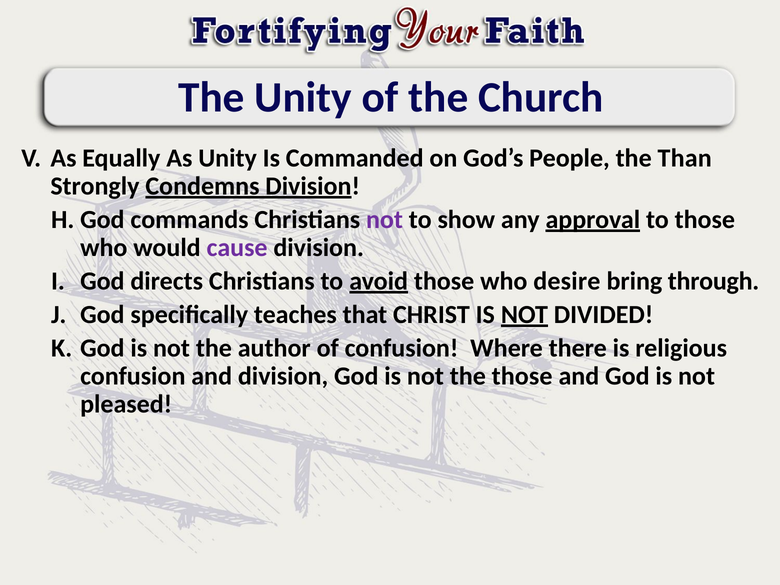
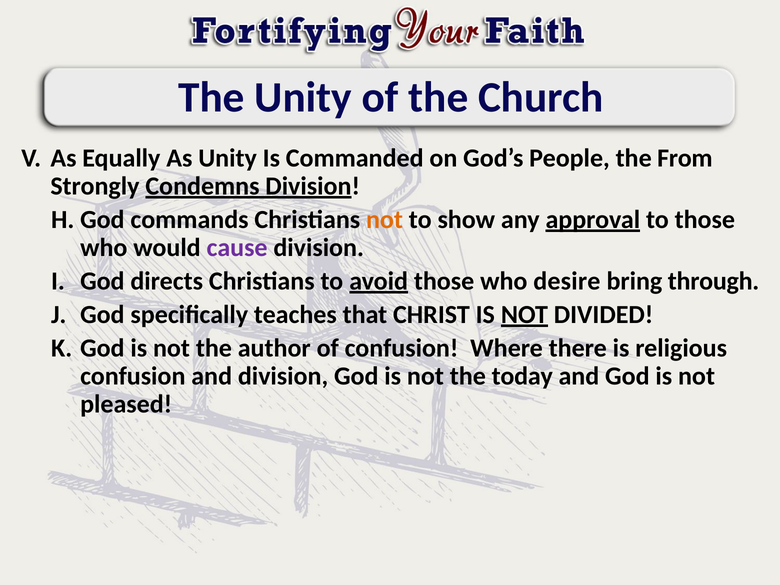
Than: Than -> From (685, 158)
not colour: purple -> orange (384, 220)
the those: those -> today (522, 376)
